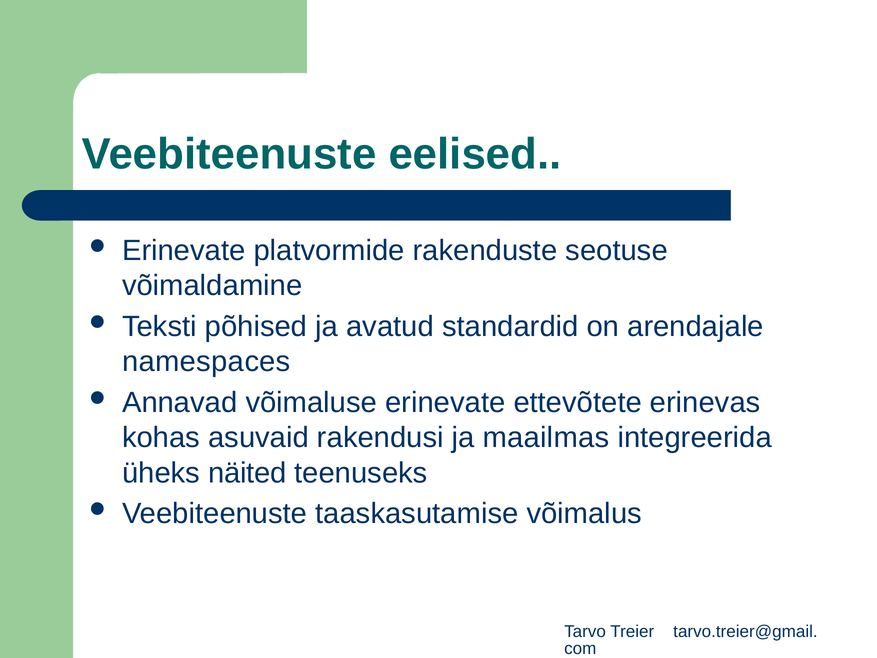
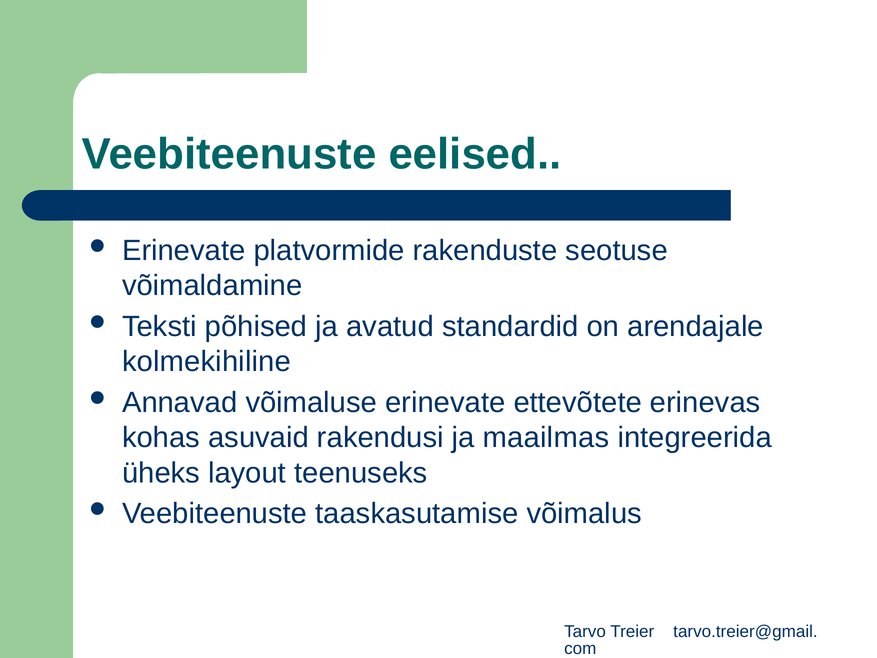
namespaces: namespaces -> kolmekihiline (206, 362)
näited: näited -> layout (247, 473)
